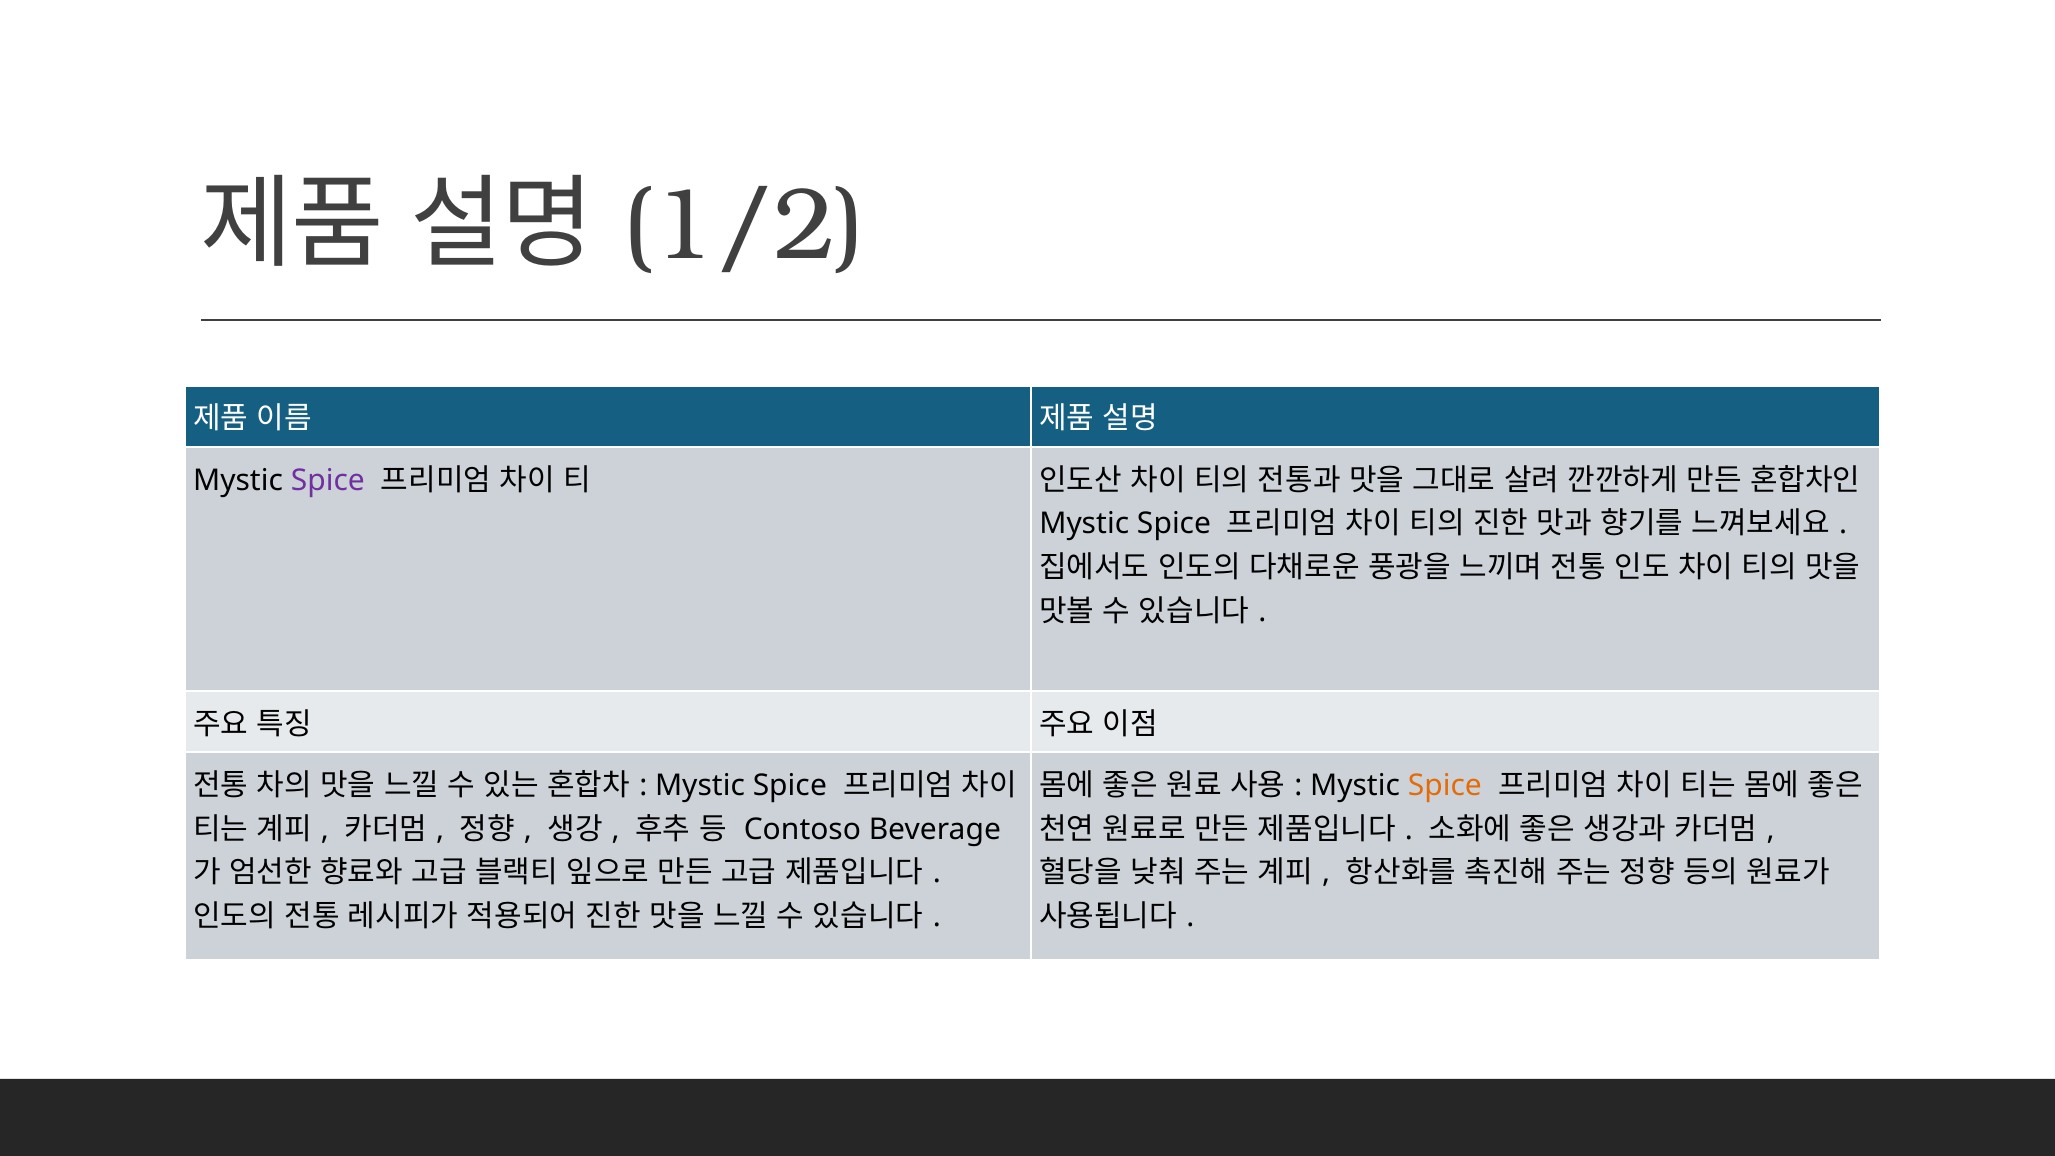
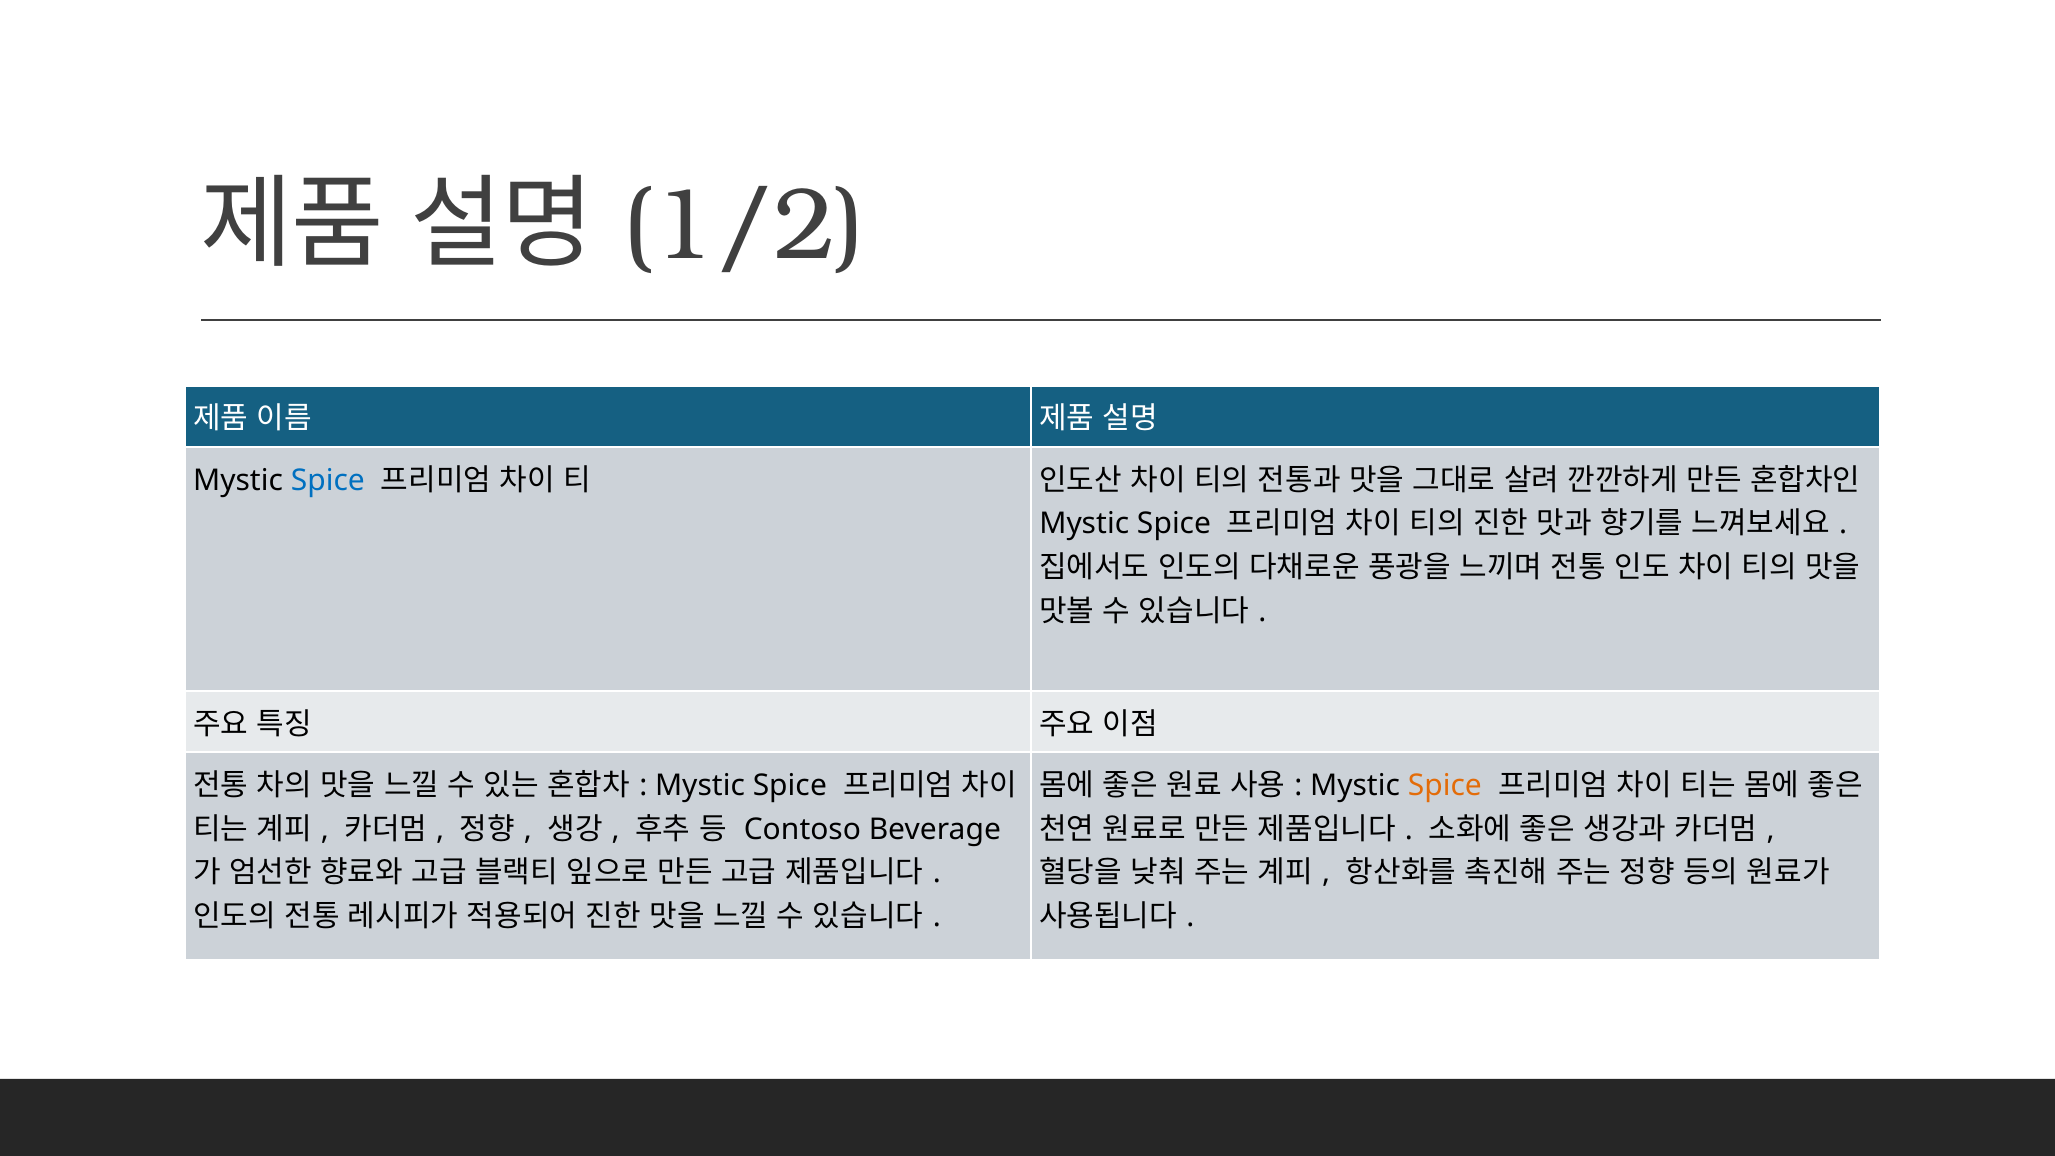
Spice colour: purple -> blue (328, 480)
